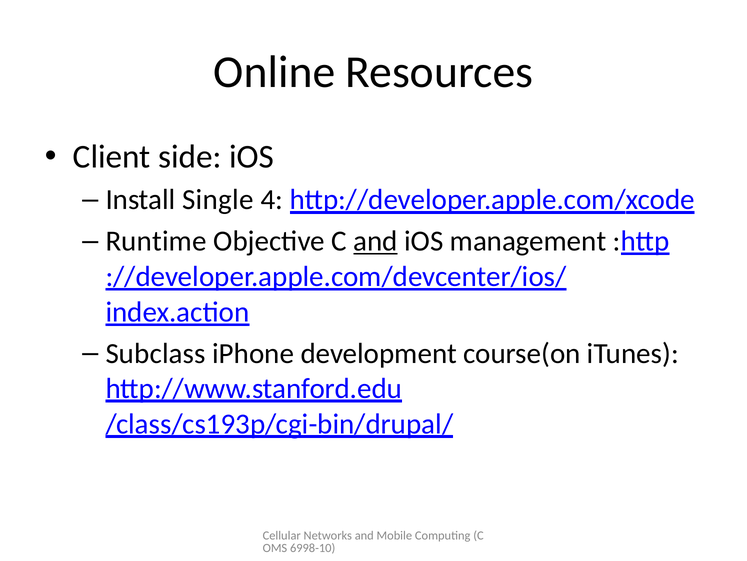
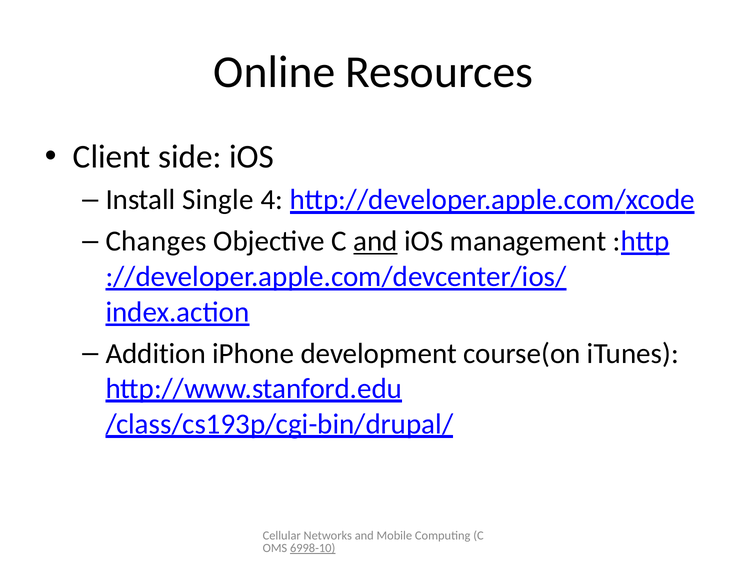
Runtime: Runtime -> Changes (156, 241)
Subclass: Subclass -> Addition (156, 353)
6998-10 underline: none -> present (313, 547)
